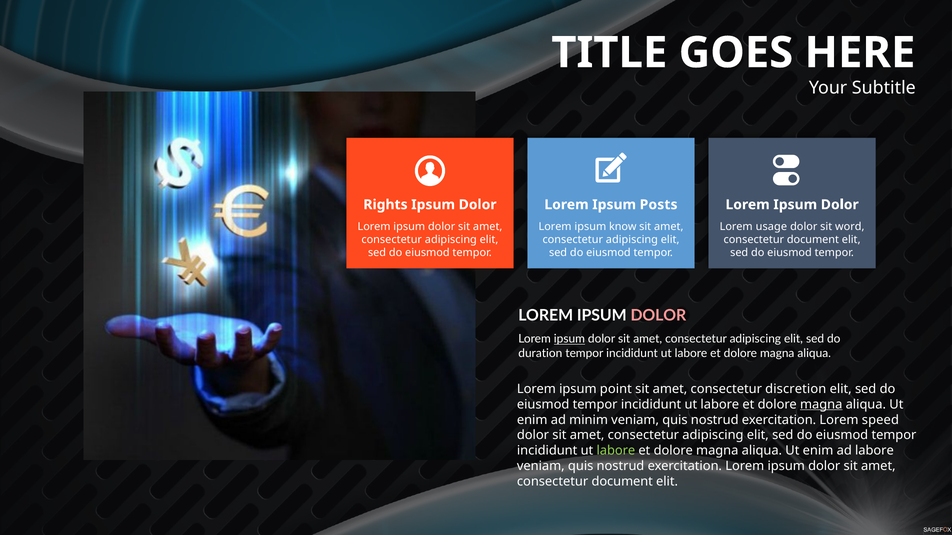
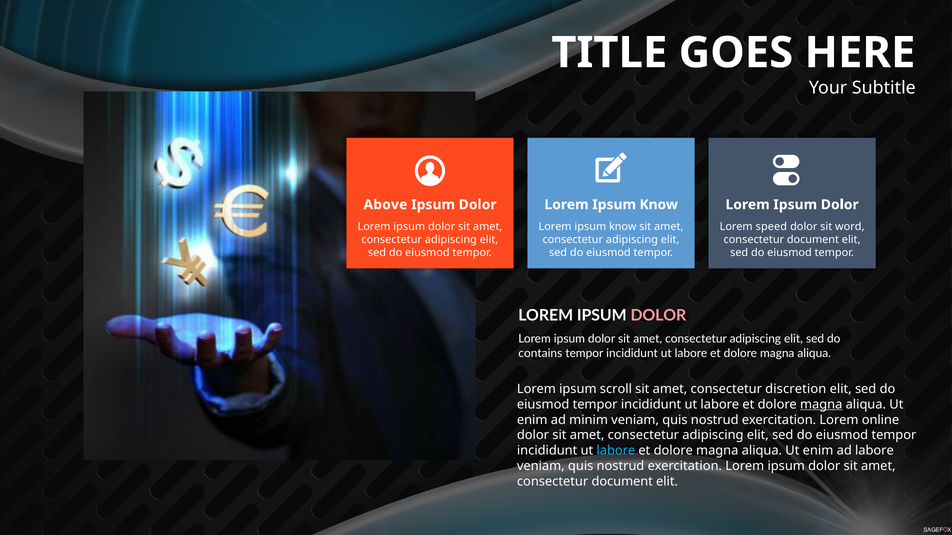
Rights: Rights -> Above (385, 205)
Posts: Posts -> Know (659, 205)
usage: usage -> speed (771, 227)
ipsum underline: present -> none (569, 339)
duration: duration -> contains (540, 354)
point: point -> scroll (616, 389)
speed: speed -> online (880, 420)
labore colour: light green -> light blue (616, 451)
